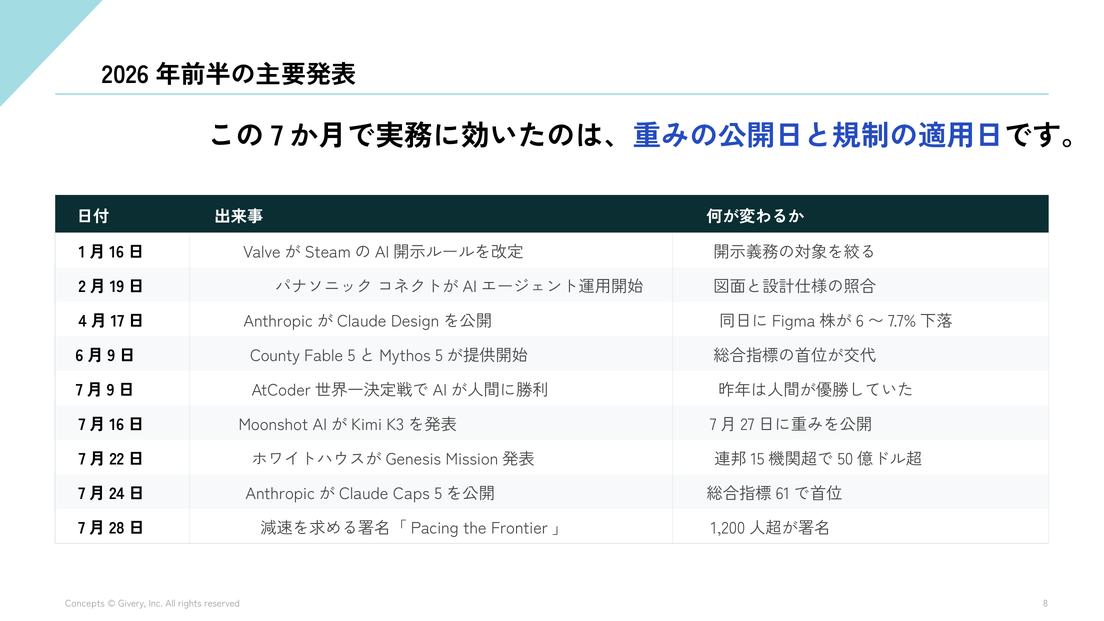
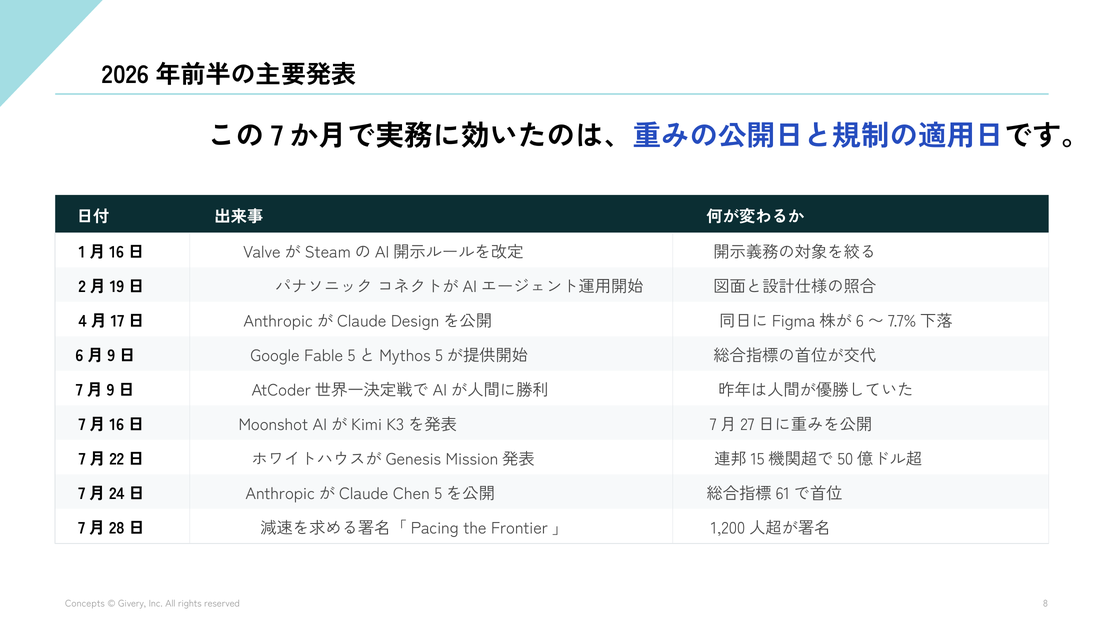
County: County -> Google (275, 356)
Caps: Caps -> Chen (411, 494)
